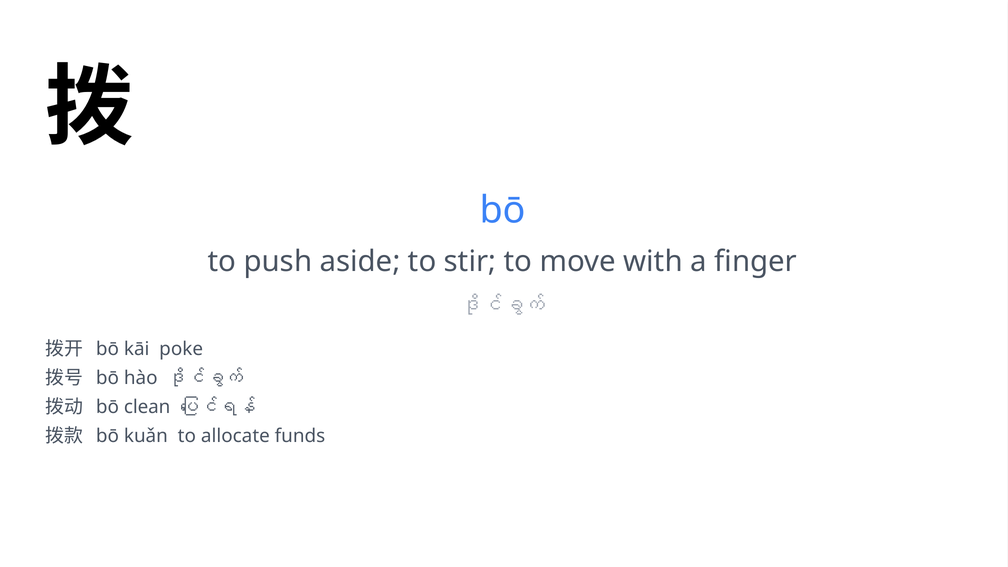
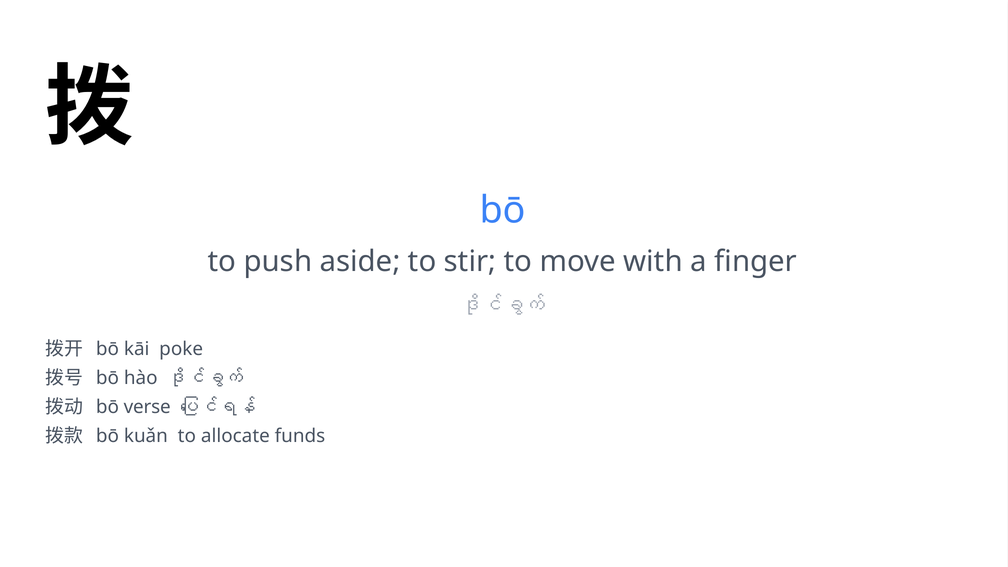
clean: clean -> verse (147, 407)
